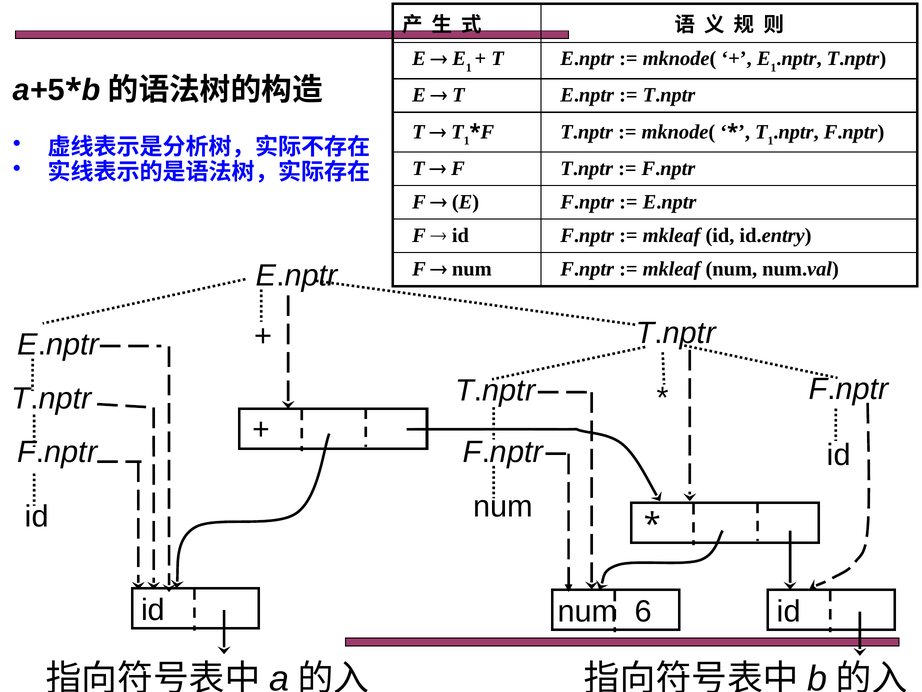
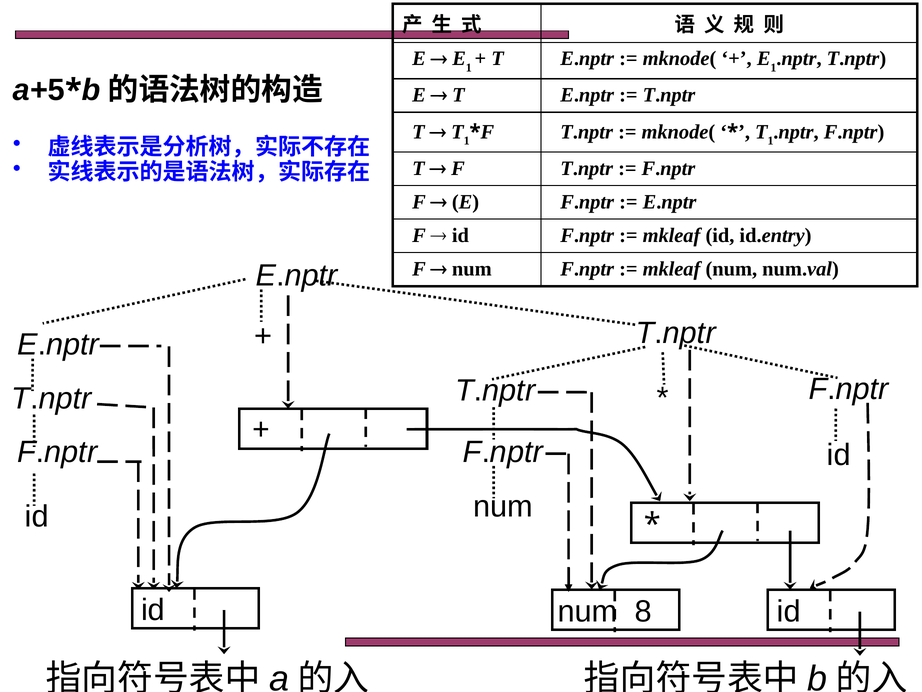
6: 6 -> 8 (643, 611)
